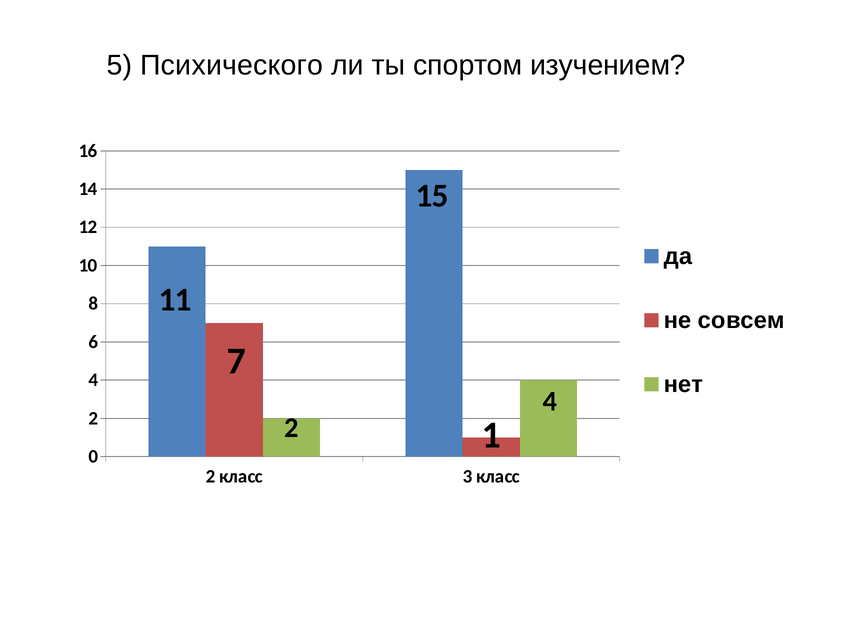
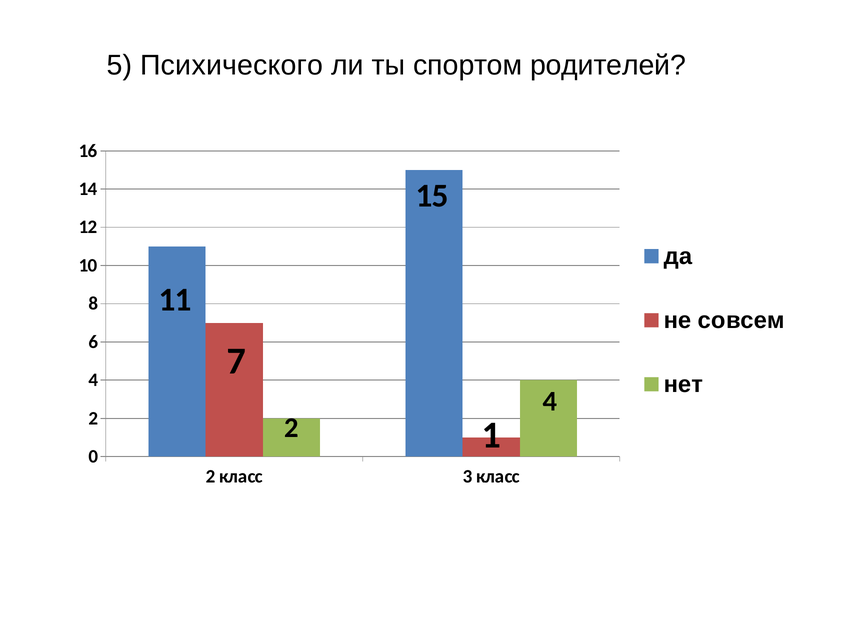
изучением: изучением -> родителей (608, 65)
